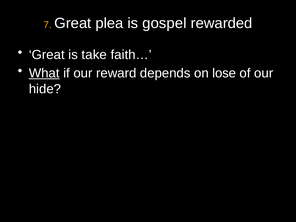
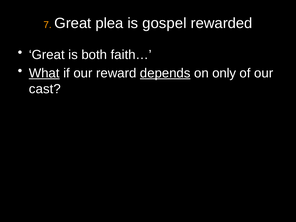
take: take -> both (94, 55)
depends underline: none -> present (165, 73)
lose: lose -> only (224, 73)
hide: hide -> cast (45, 89)
